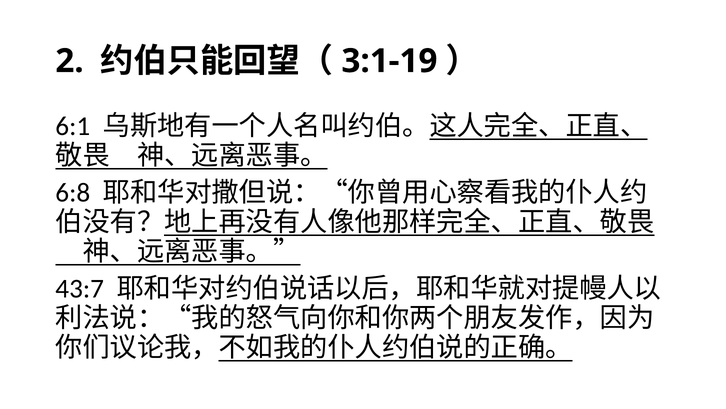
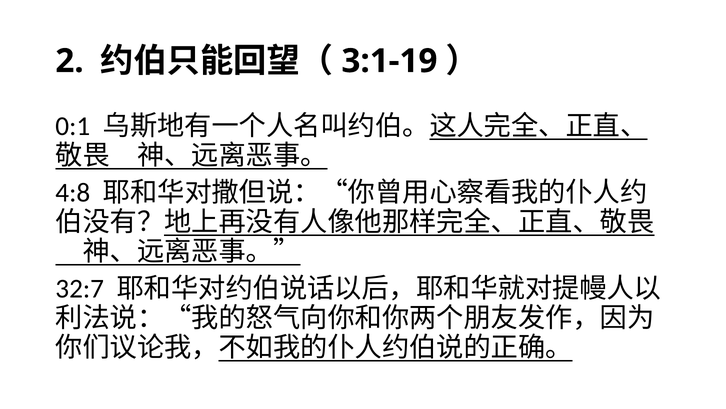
6:1: 6:1 -> 0:1 (73, 126)
6:8: 6:8 -> 4:8 (73, 192)
43:7: 43:7 -> 32:7 (80, 288)
